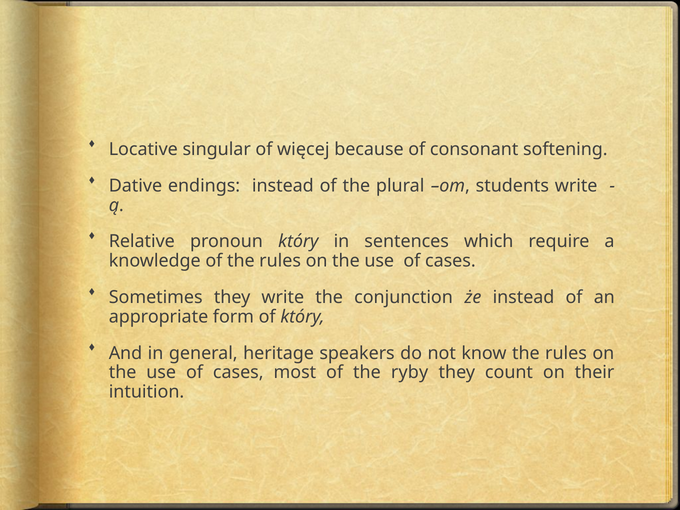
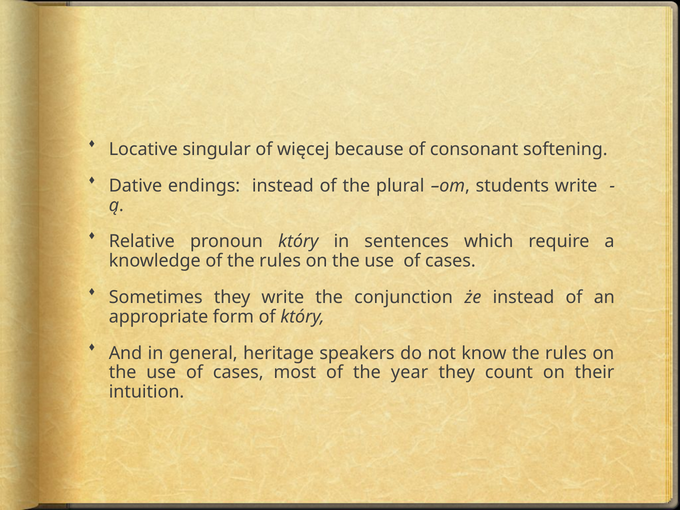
ryby: ryby -> year (410, 372)
